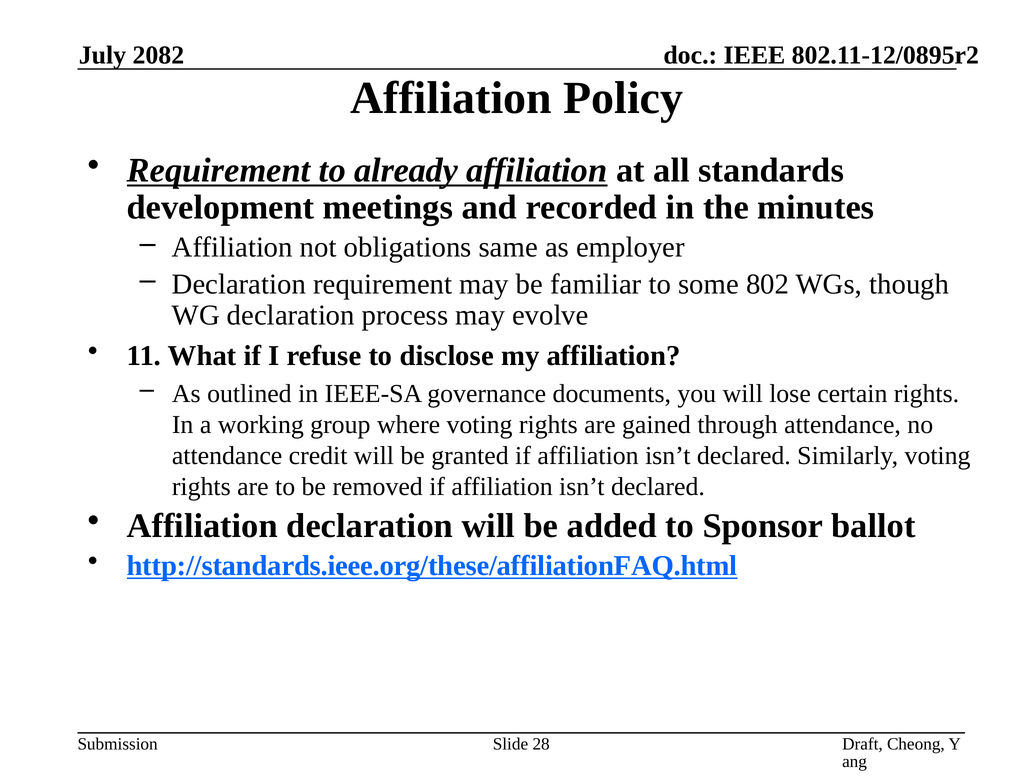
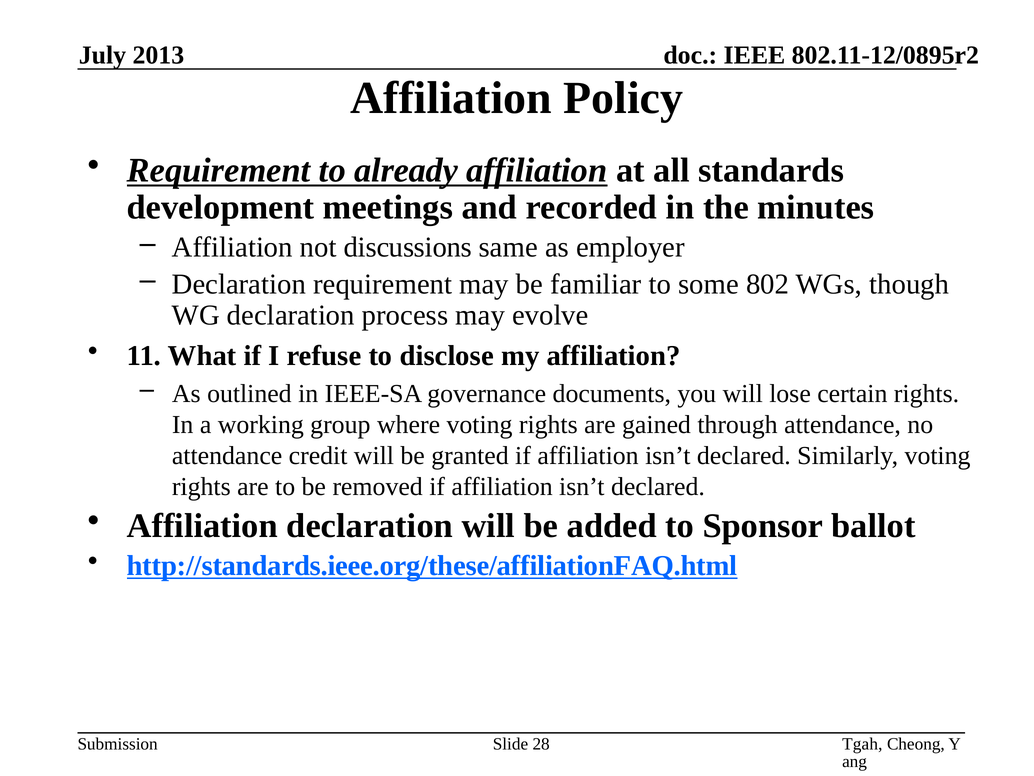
2082: 2082 -> 2013 (158, 55)
obligations: obligations -> discussions (408, 247)
Draft: Draft -> Tgah (862, 744)
